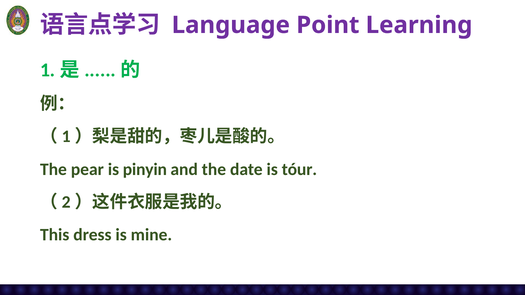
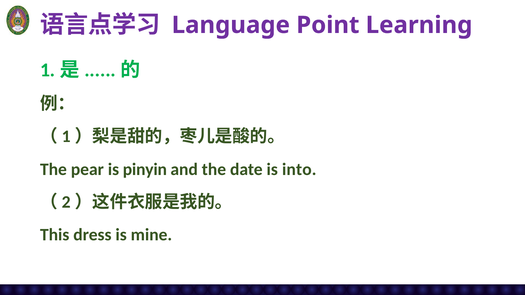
tóur: tóur -> into (299, 169)
